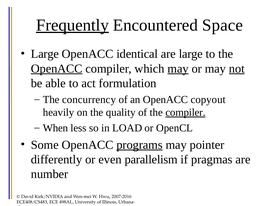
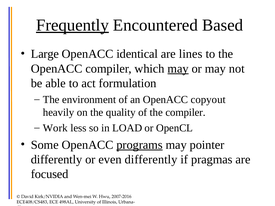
Space: Space -> Based (223, 25)
are large: large -> lines (191, 54)
OpenACC underline: present -> none (57, 69)
not underline: present -> none (237, 69)
concurrency: concurrency -> environment (89, 100)
compiler underline: present -> none (186, 113)
When: When -> Work (55, 128)
even parallelism: parallelism -> differently (151, 160)
number: number -> focused (50, 174)
